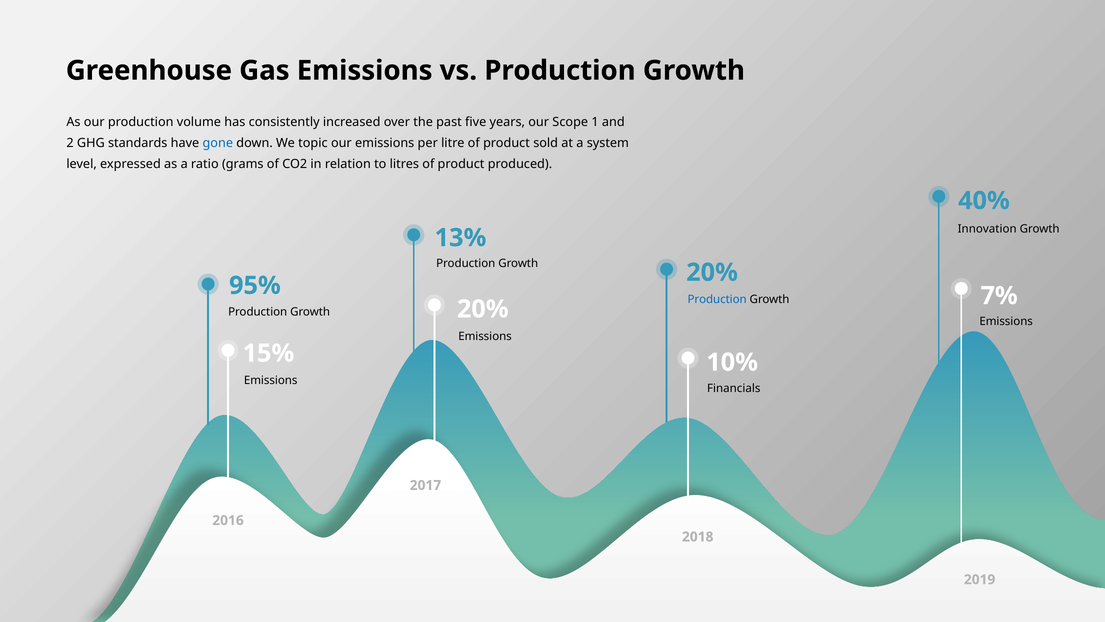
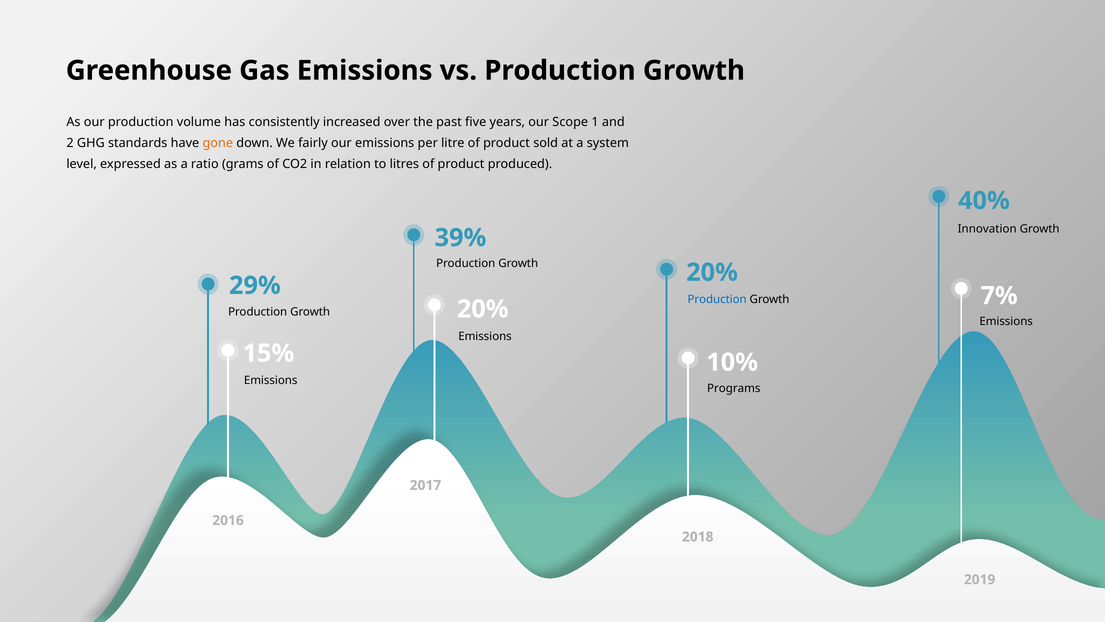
gone colour: blue -> orange (218, 143)
topic: topic -> fairly (313, 143)
13%: 13% -> 39% (460, 238)
95%: 95% -> 29% (255, 285)
Financials: Financials -> Programs (734, 388)
